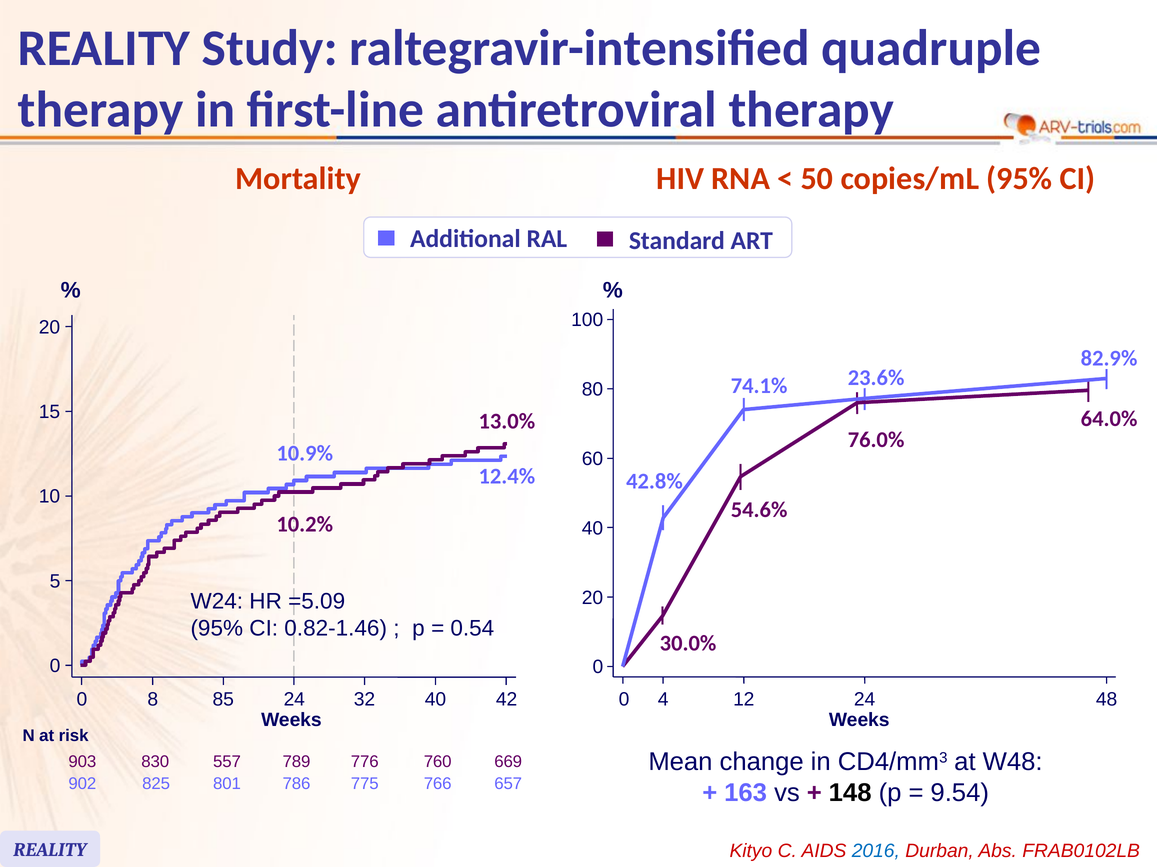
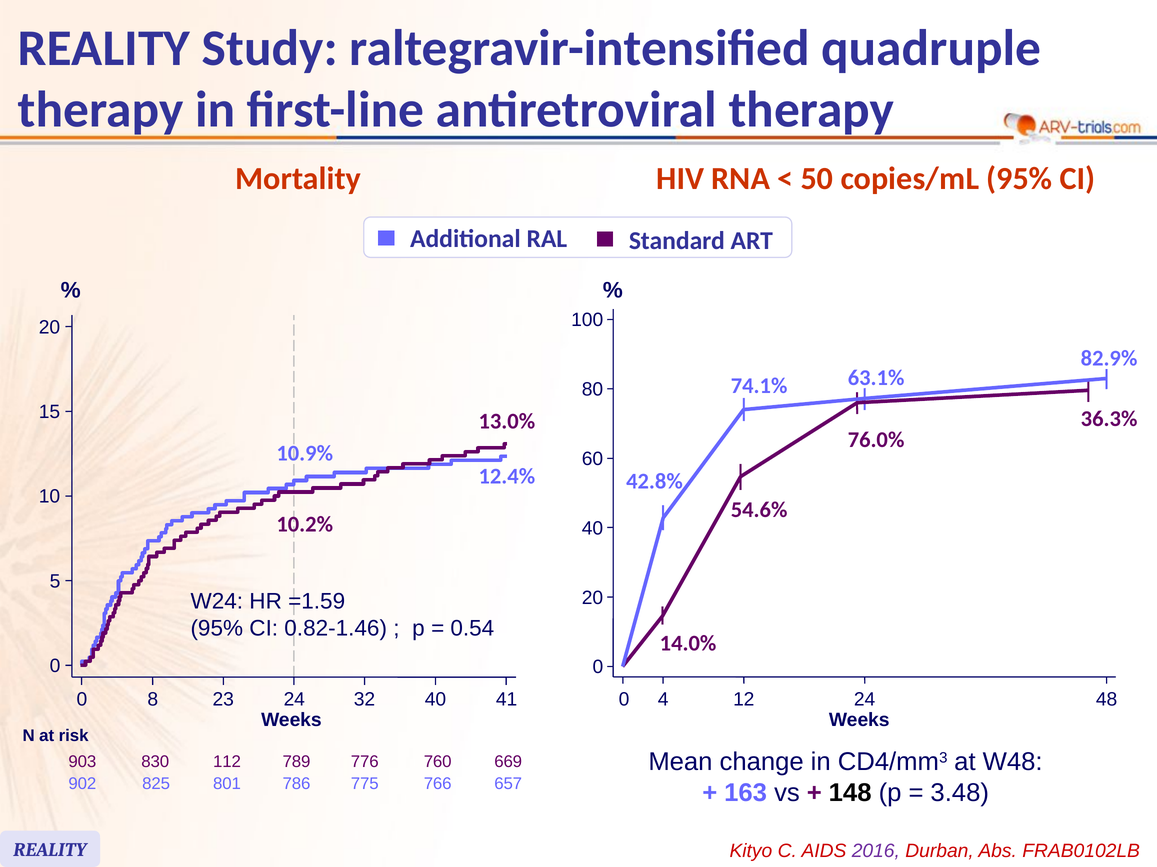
23.6%: 23.6% -> 63.1% (876, 378)
64.0%: 64.0% -> 36.3% (1109, 419)
=5.09: =5.09 -> =1.59 (317, 602)
30.0%: 30.0% -> 14.0% (688, 644)
85: 85 -> 23 (223, 700)
42: 42 -> 41 (507, 700)
557: 557 -> 112 (227, 763)
9.54: 9.54 -> 3.48 (960, 793)
2016 colour: blue -> purple (876, 852)
